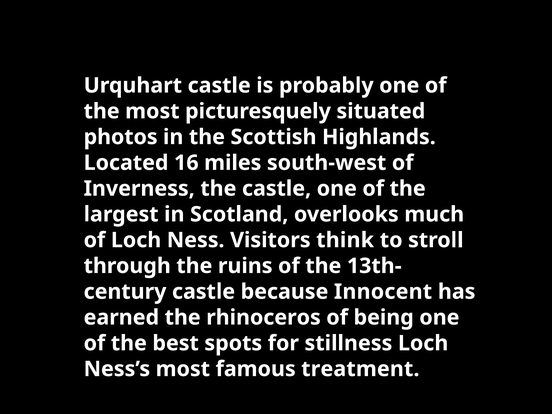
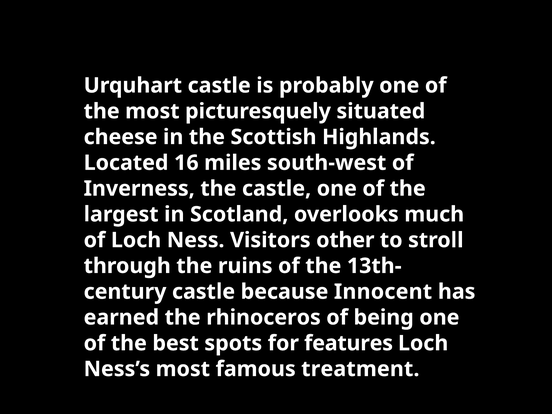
photos: photos -> cheese (121, 137)
think: think -> other (345, 240)
stillness: stillness -> features (349, 343)
